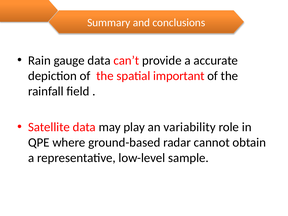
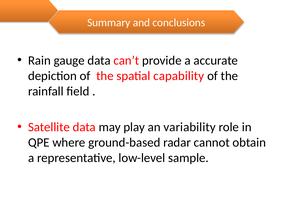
important: important -> capability (179, 76)
